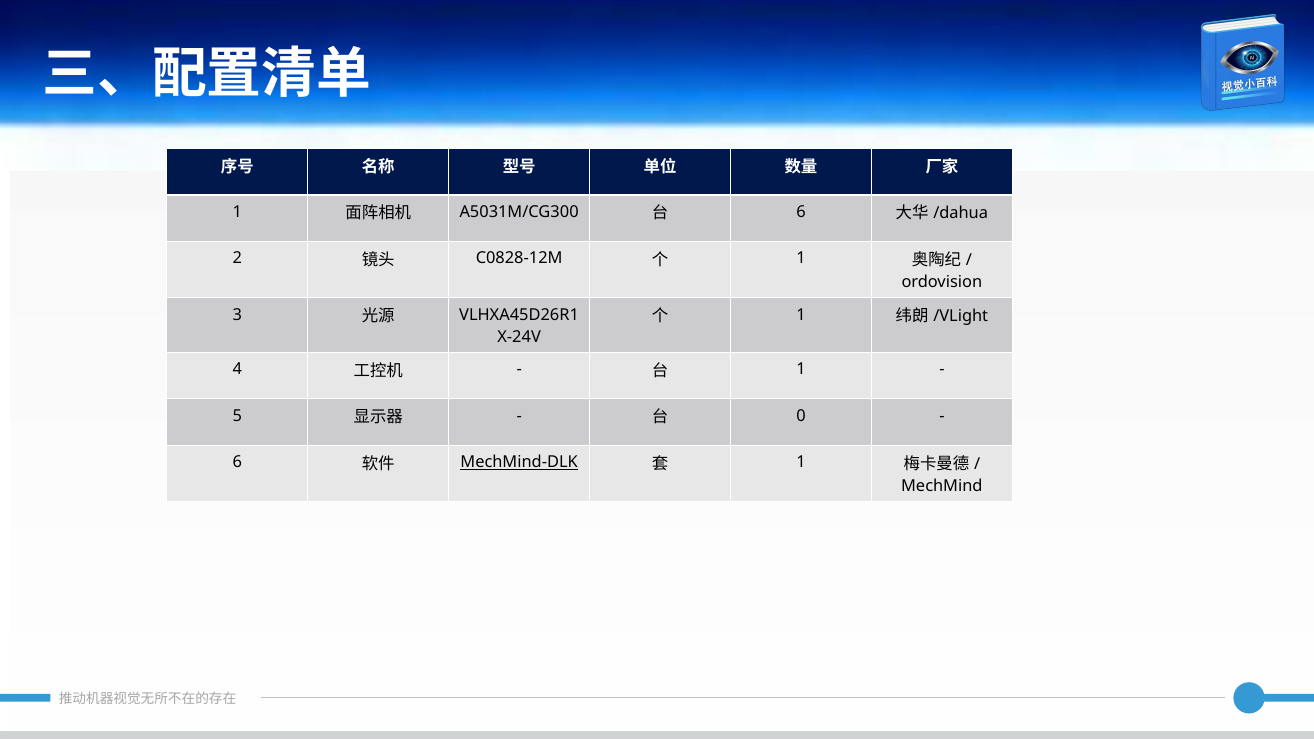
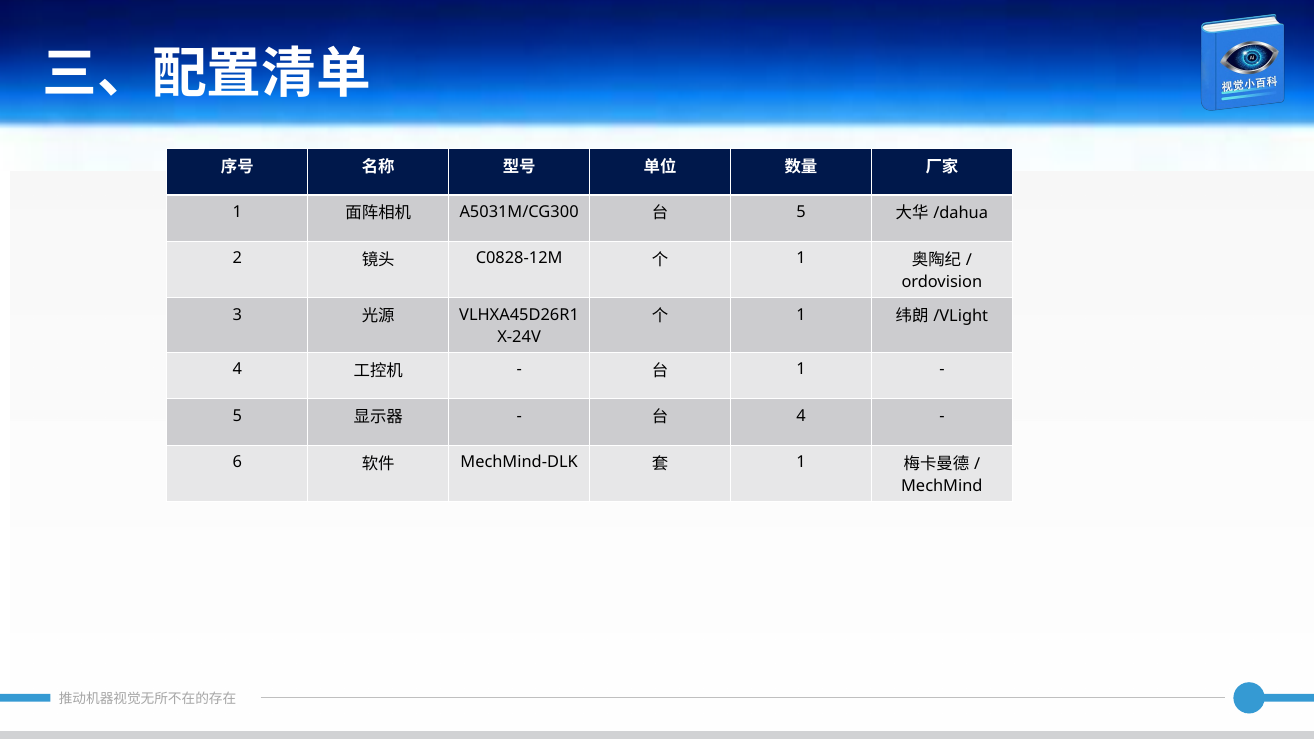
6: 6 -> 5 (801, 212)
0: 0 -> 4 (801, 416)
MechMind-DLK underline: present -> none (519, 462)
